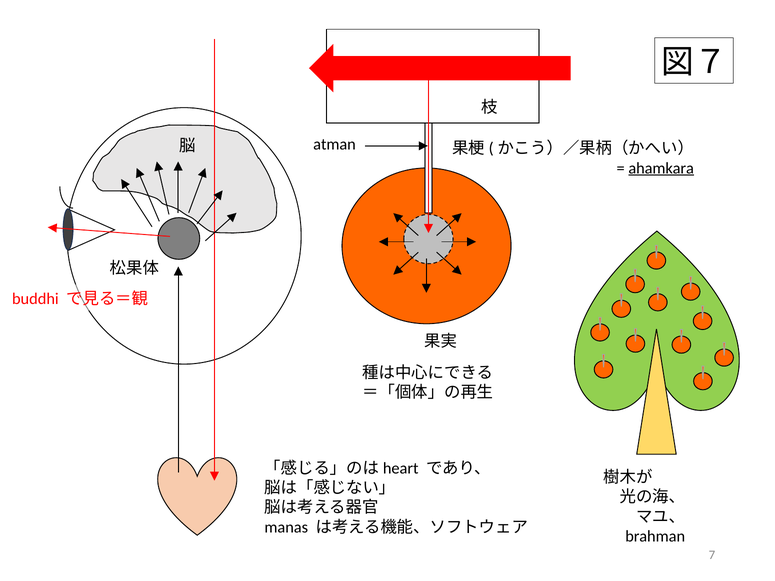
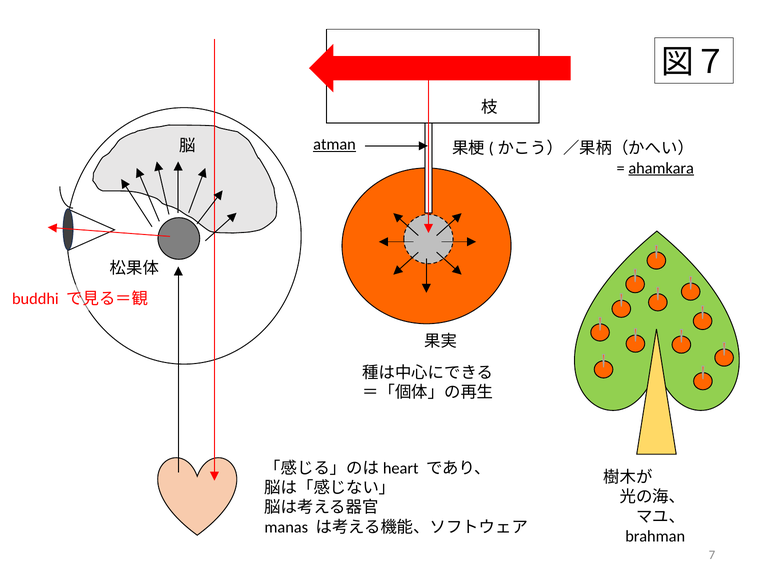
atman underline: none -> present (335, 145)
